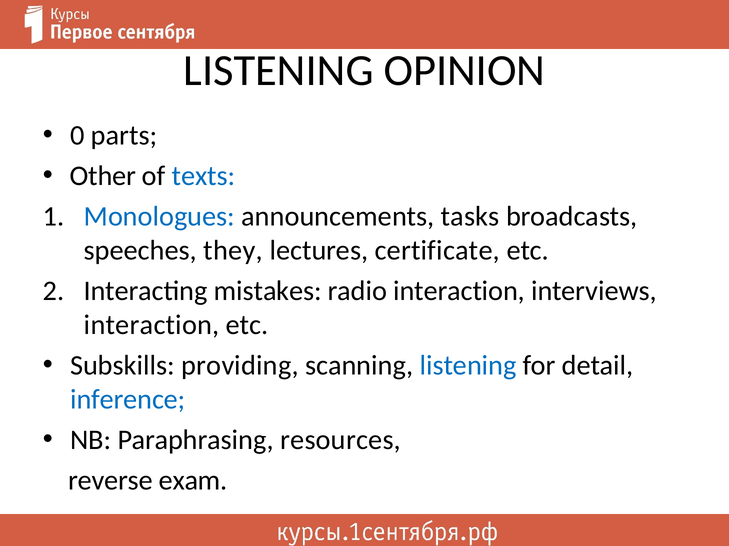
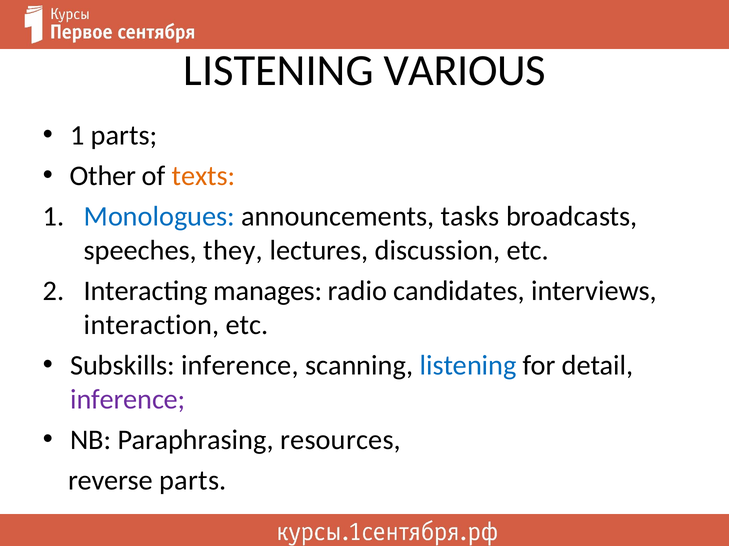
OPINION: OPINION -> VARIOUS (465, 71)
0: 0 -> 1 (77, 136)
texts colour: blue -> orange (203, 176)
certificate: certificate -> discussion (437, 251)
mistakes: mistakes -> manages (268, 291)
radio interaction: interaction -> candidates (459, 291)
Subskills providing: providing -> inference (240, 366)
inference colour: blue -> purple (128, 400)
reverse exam: exam -> parts (193, 481)
